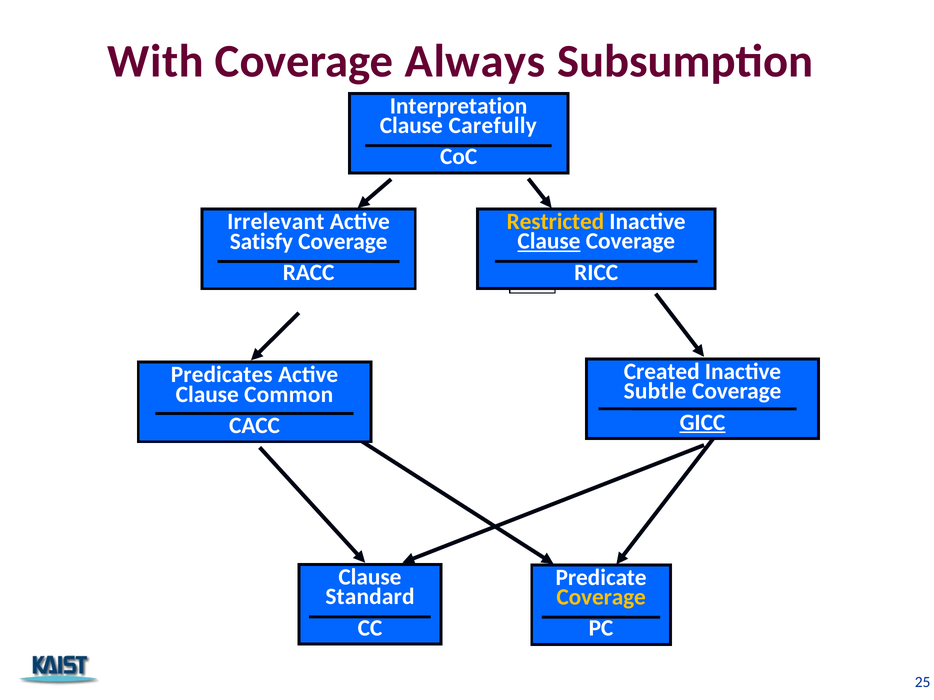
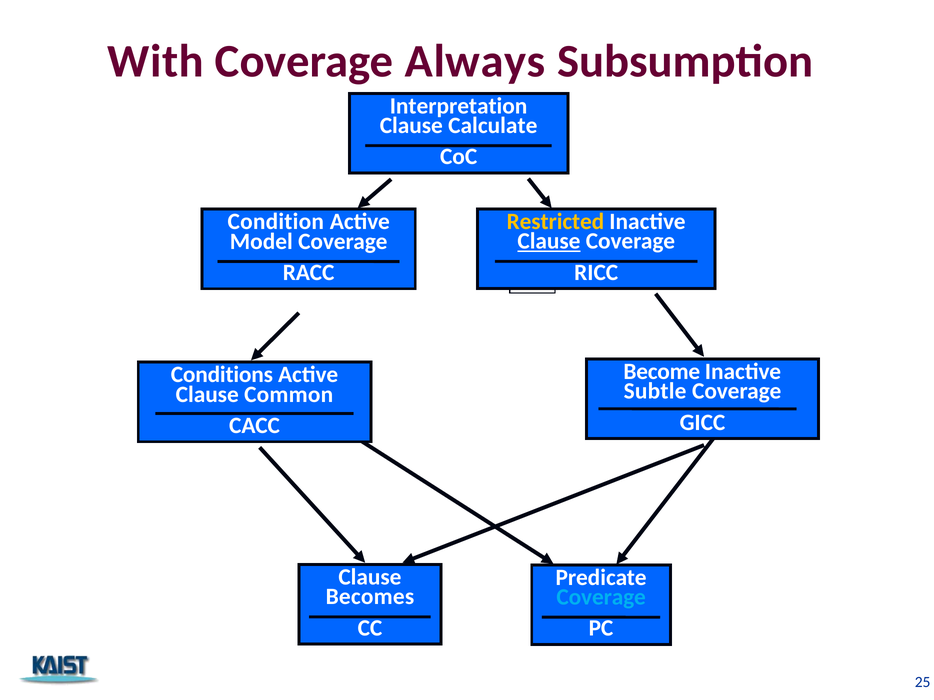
Carefully: Carefully -> Calculate (493, 126)
Irrelevant: Irrelevant -> Condition (276, 222)
Satisfy: Satisfy -> Model (261, 242)
Created: Created -> Become (662, 372)
Predicates: Predicates -> Conditions (222, 375)
GICC underline: present -> none (702, 423)
Standard: Standard -> Becomes (370, 597)
Coverage colour: yellow -> light blue (601, 597)
